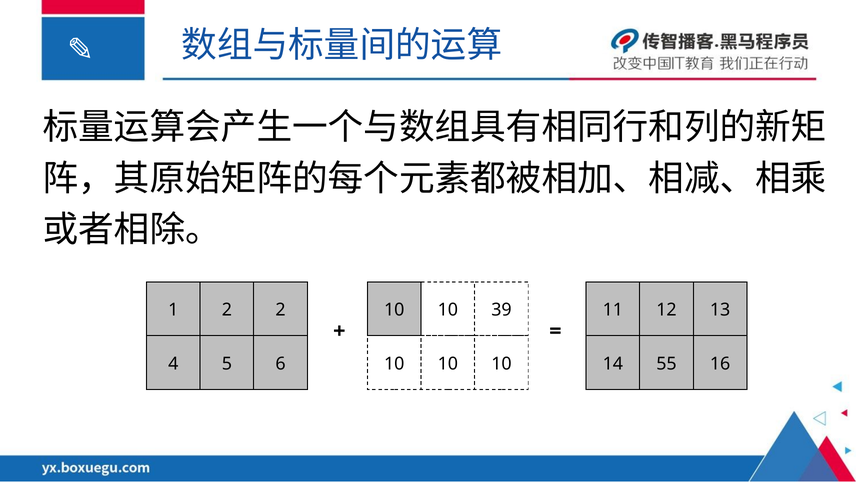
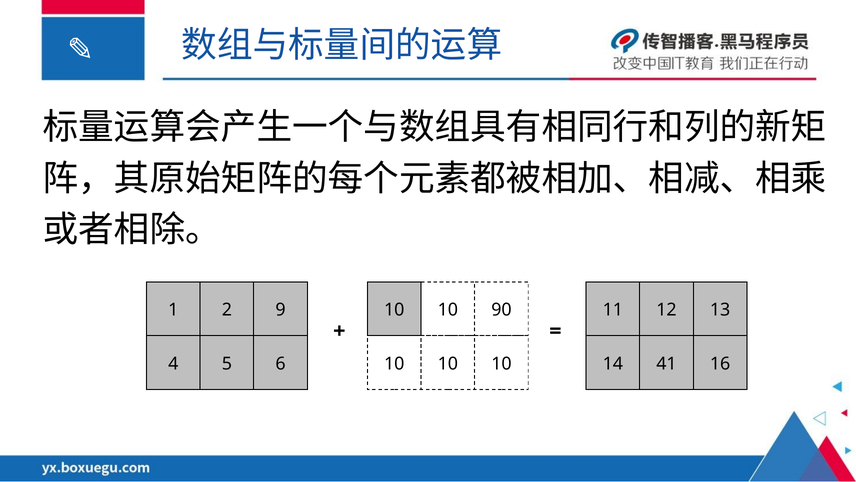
2 2: 2 -> 9 (281, 310)
39: 39 -> 90 (501, 310)
55: 55 -> 41 (666, 363)
